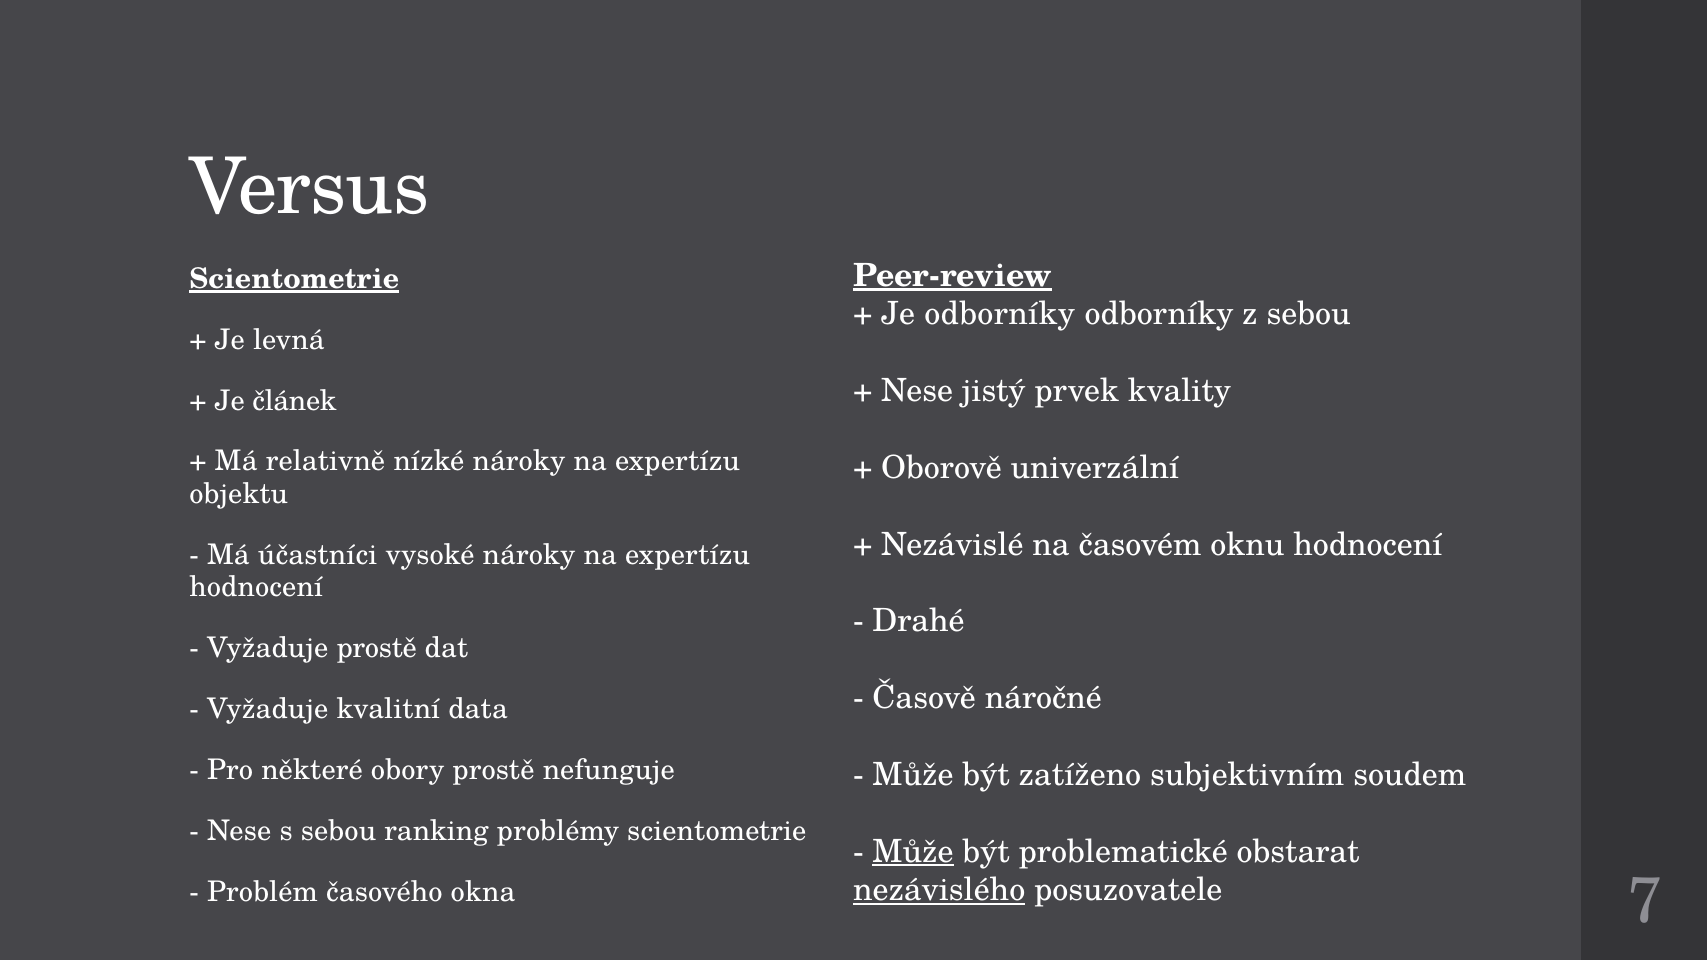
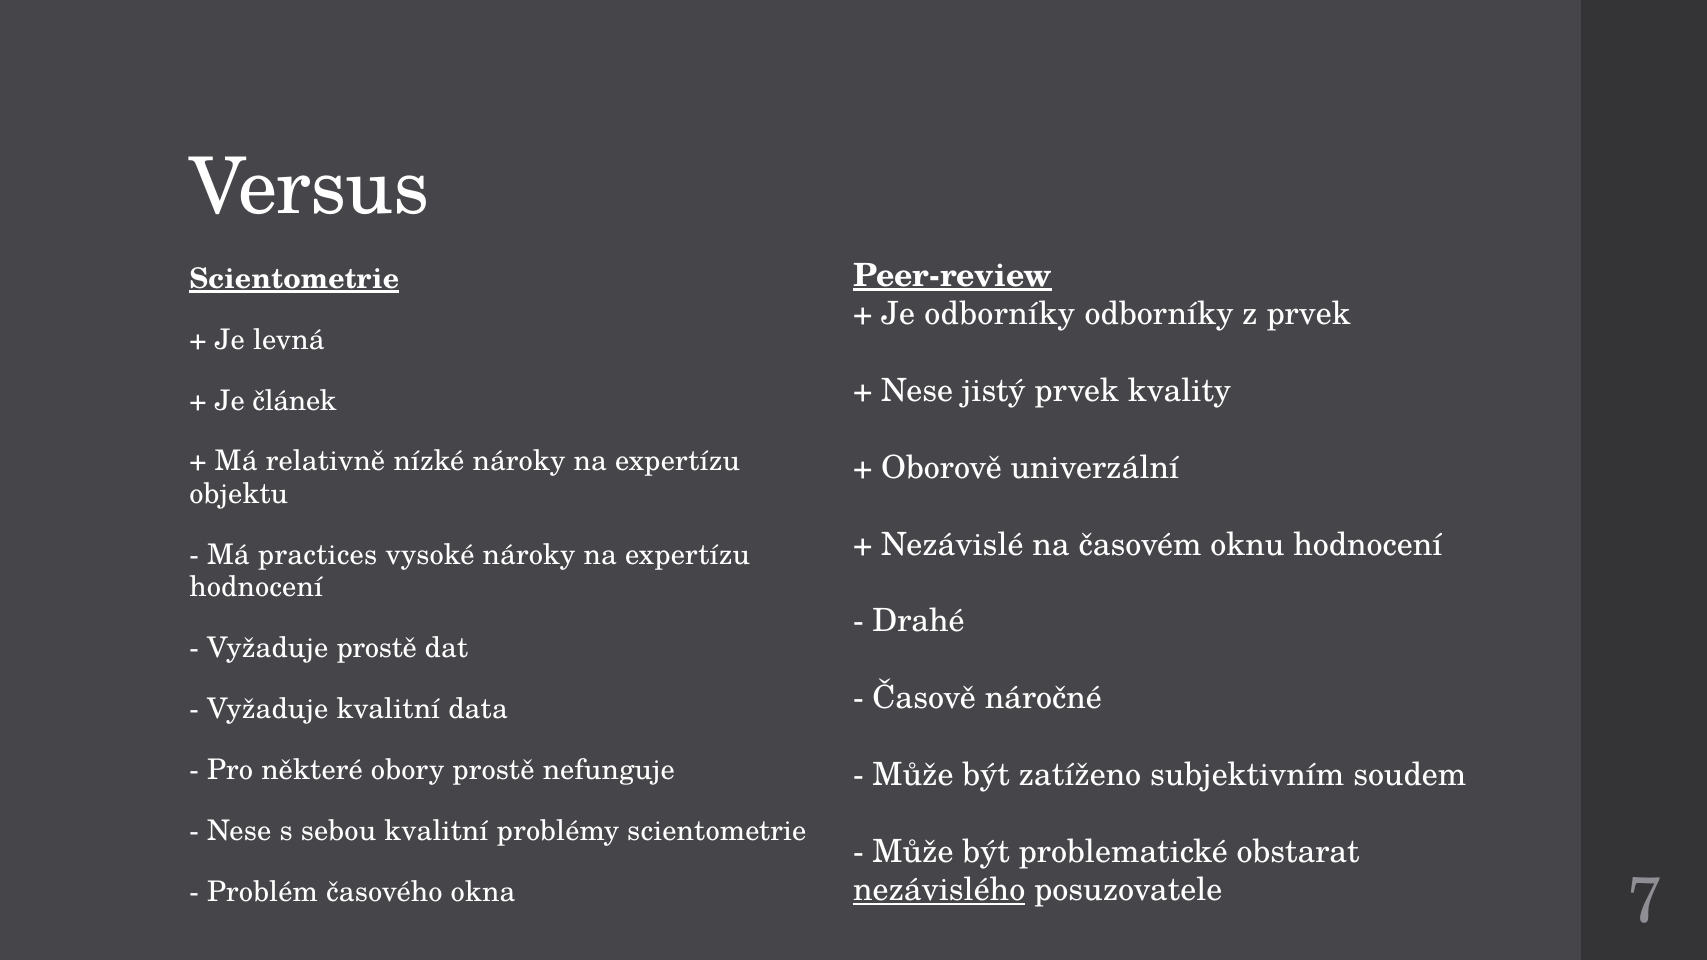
z sebou: sebou -> prvek (1309, 314)
účastníci: účastníci -> practices (318, 555)
sebou ranking: ranking -> kvalitní (436, 831)
Může underline: present -> none (913, 852)
